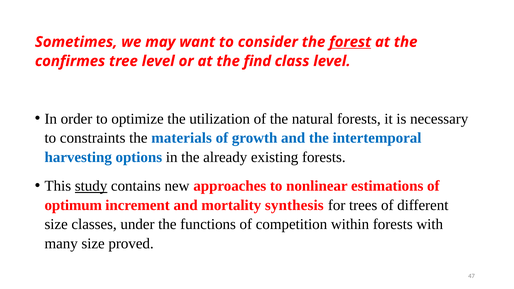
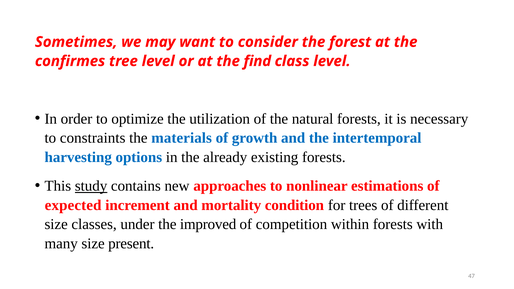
forest underline: present -> none (350, 42)
optimum: optimum -> expected (73, 205)
synthesis: synthesis -> condition (294, 205)
functions: functions -> improved (208, 224)
proved: proved -> present (131, 244)
